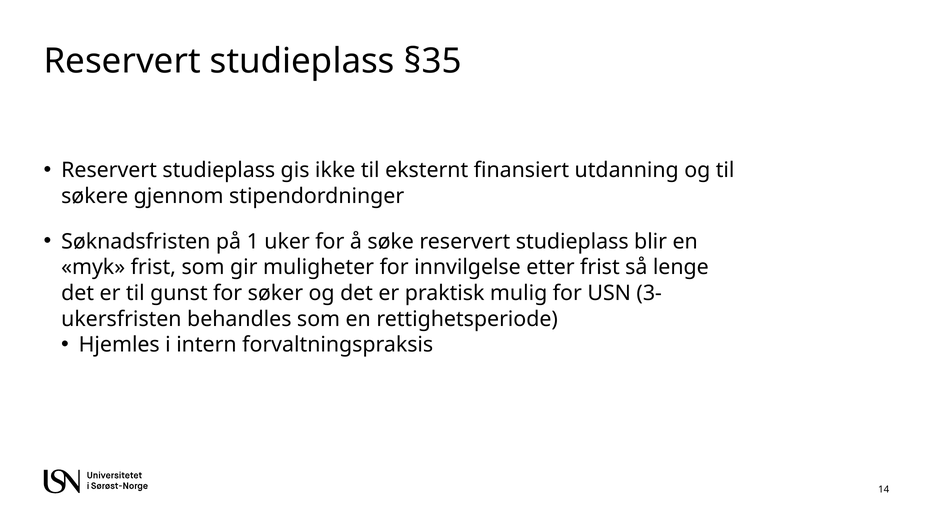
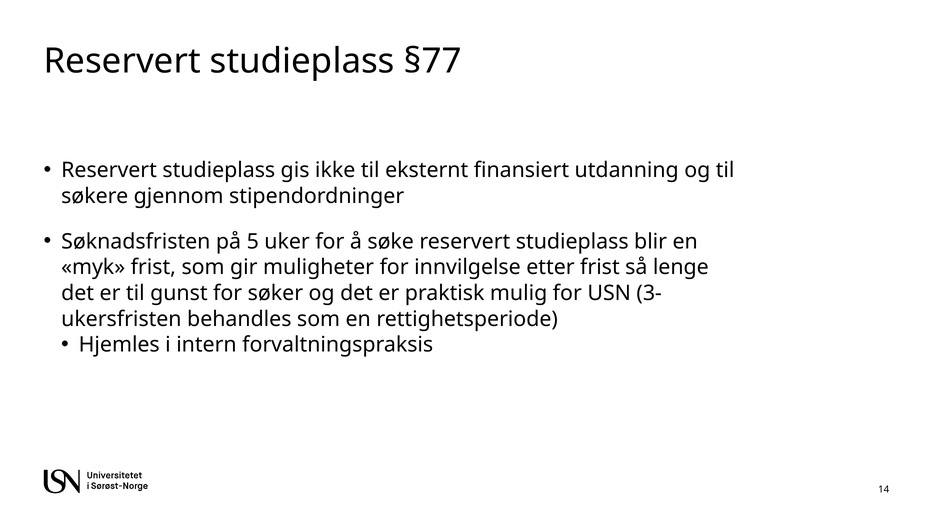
§35: §35 -> §77 (433, 61)
1: 1 -> 5 (253, 241)
